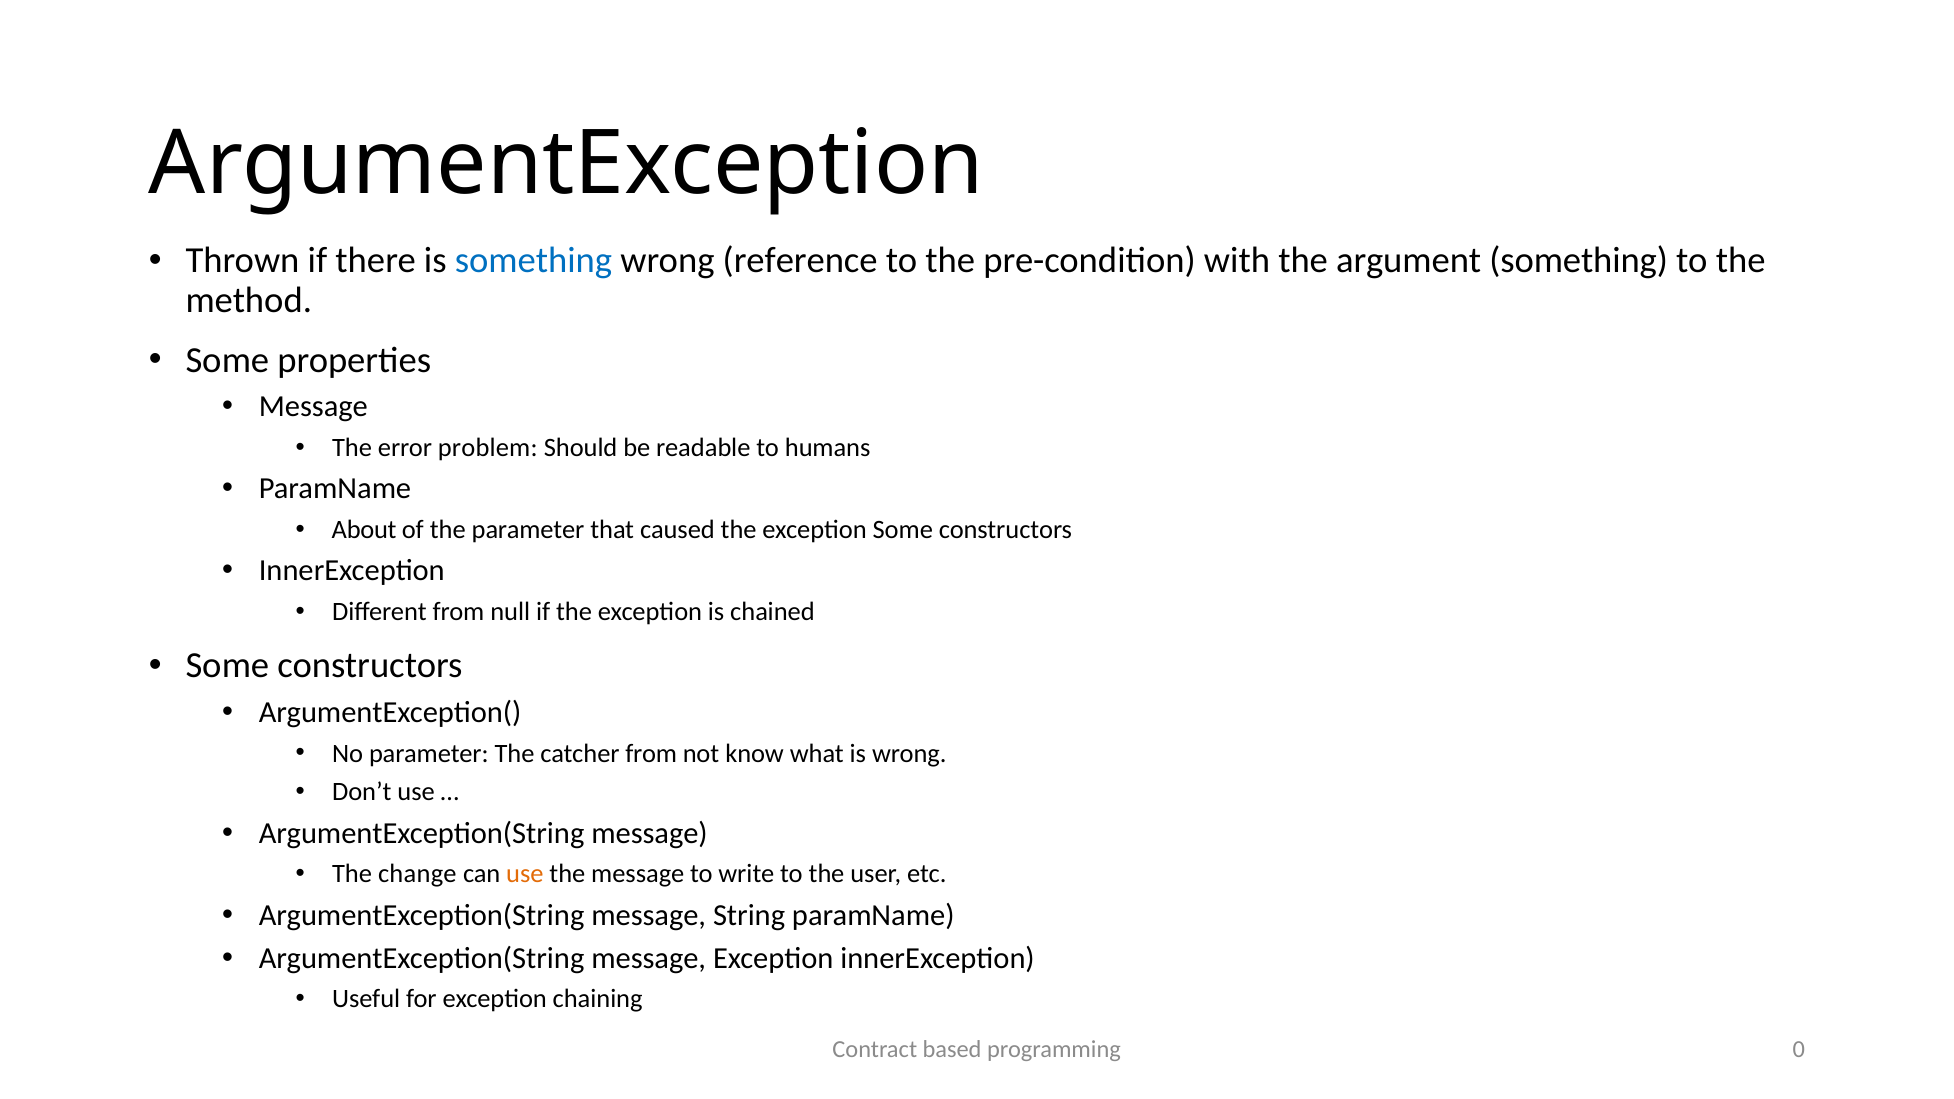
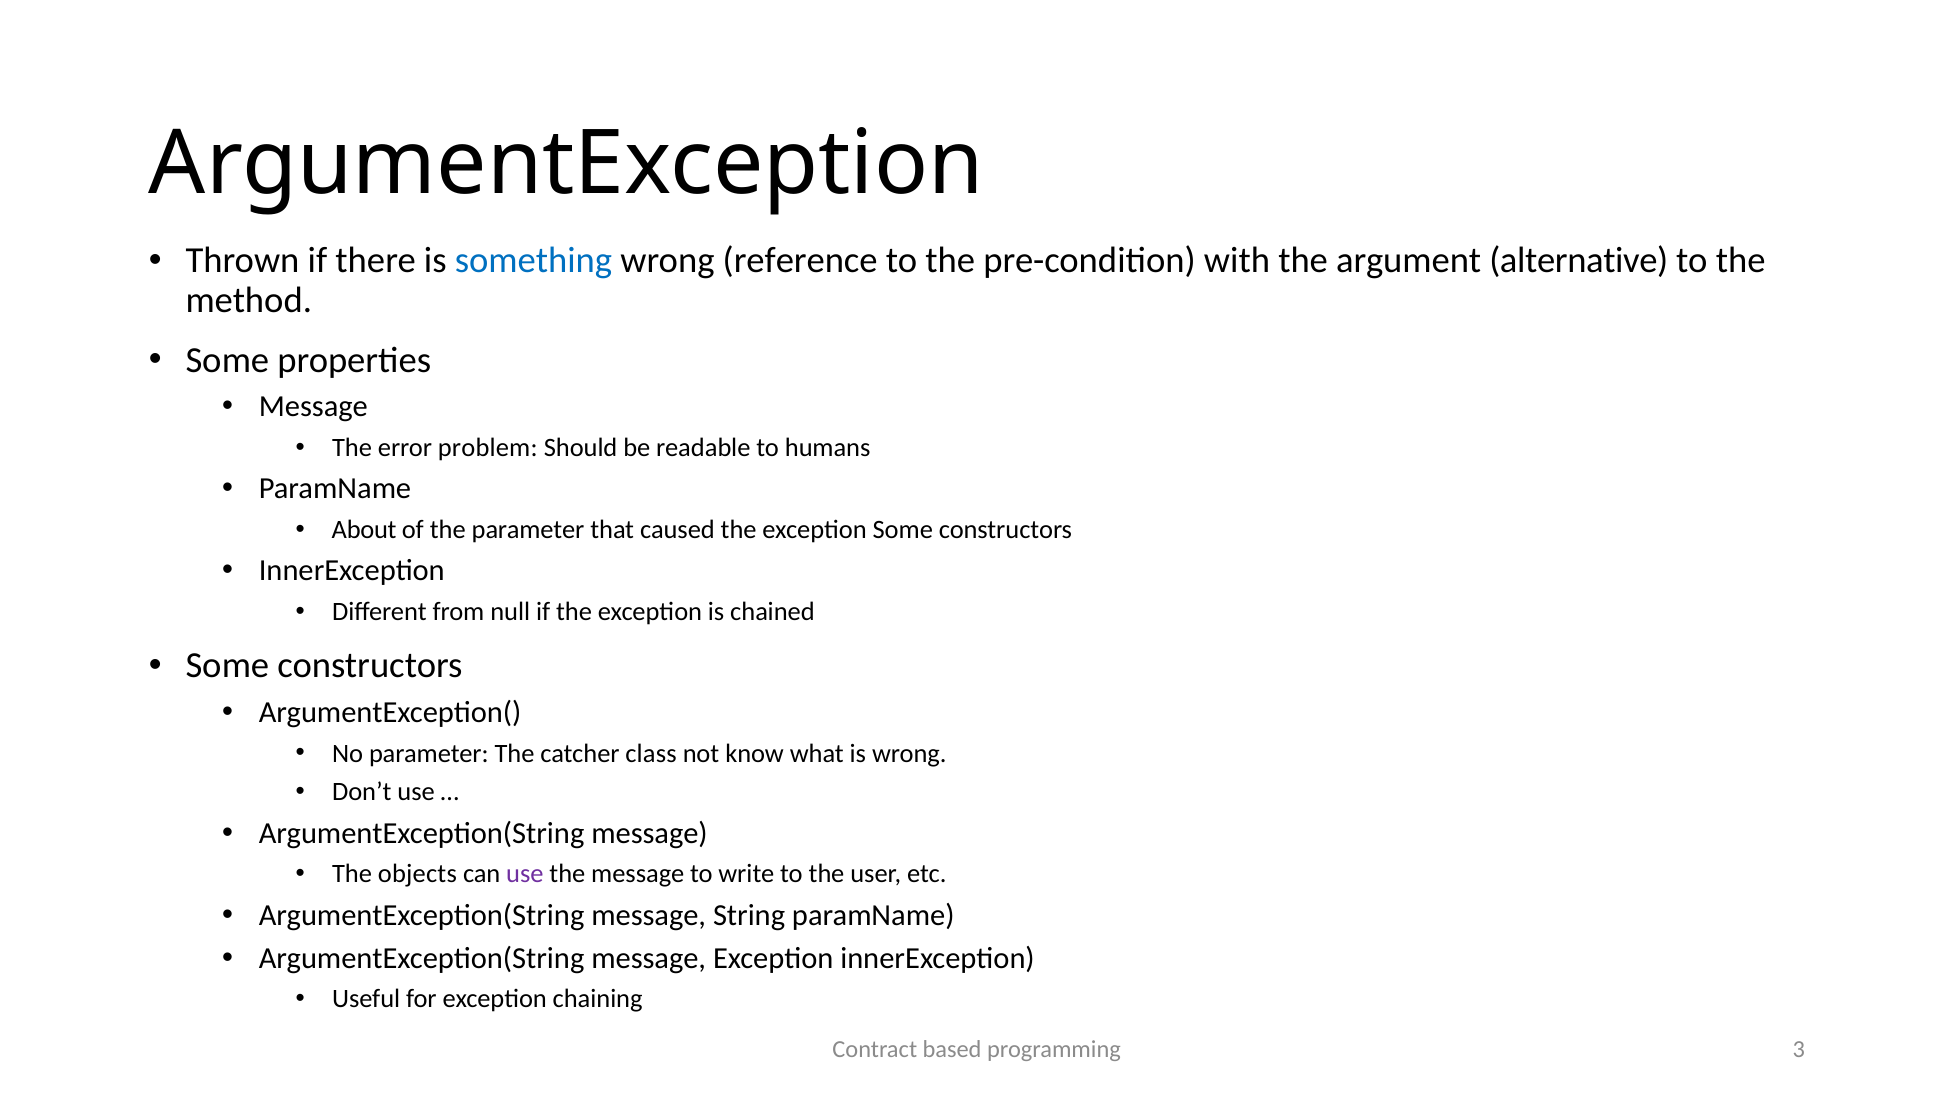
argument something: something -> alternative (1579, 261)
catcher from: from -> class (651, 753)
change: change -> objects (417, 874)
use colour: orange -> purple (525, 874)
0: 0 -> 3 (1799, 1049)
